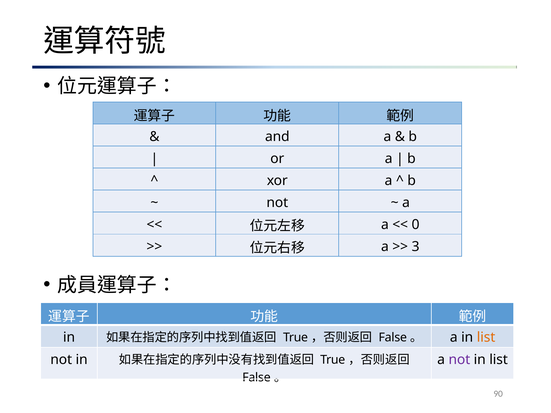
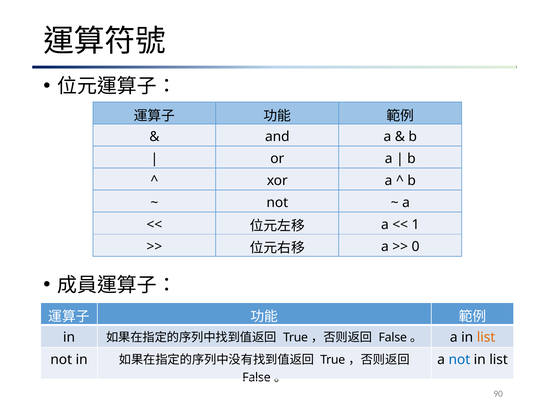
0: 0 -> 1 (416, 225)
3: 3 -> 0 (416, 247)
not colour: purple -> blue (459, 360)
